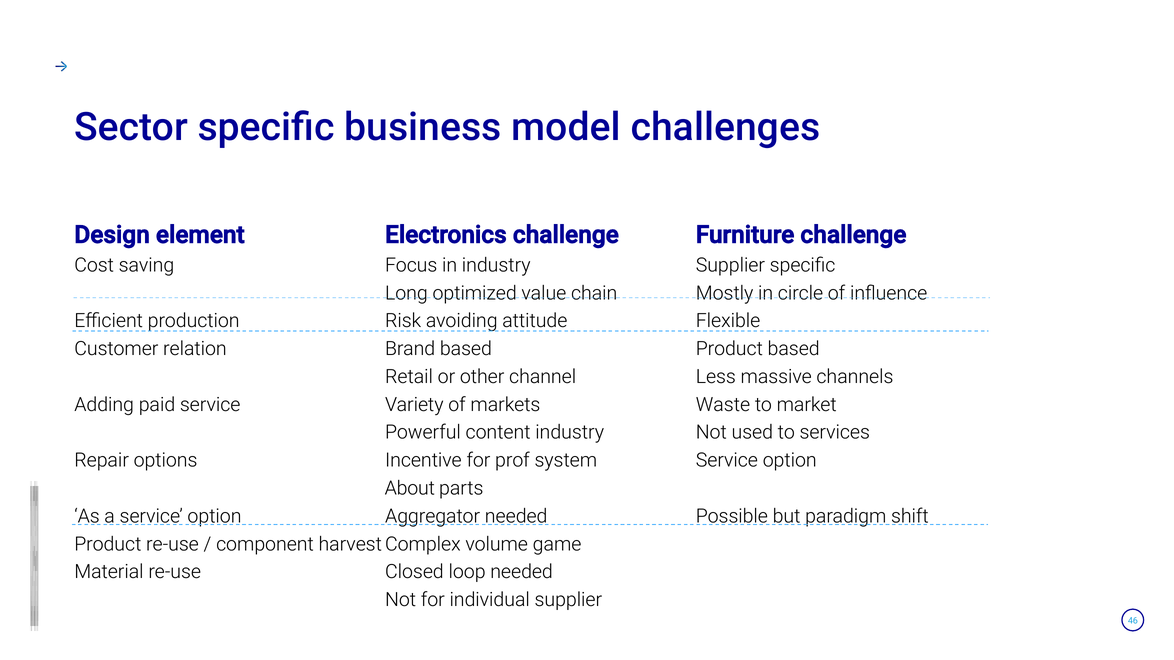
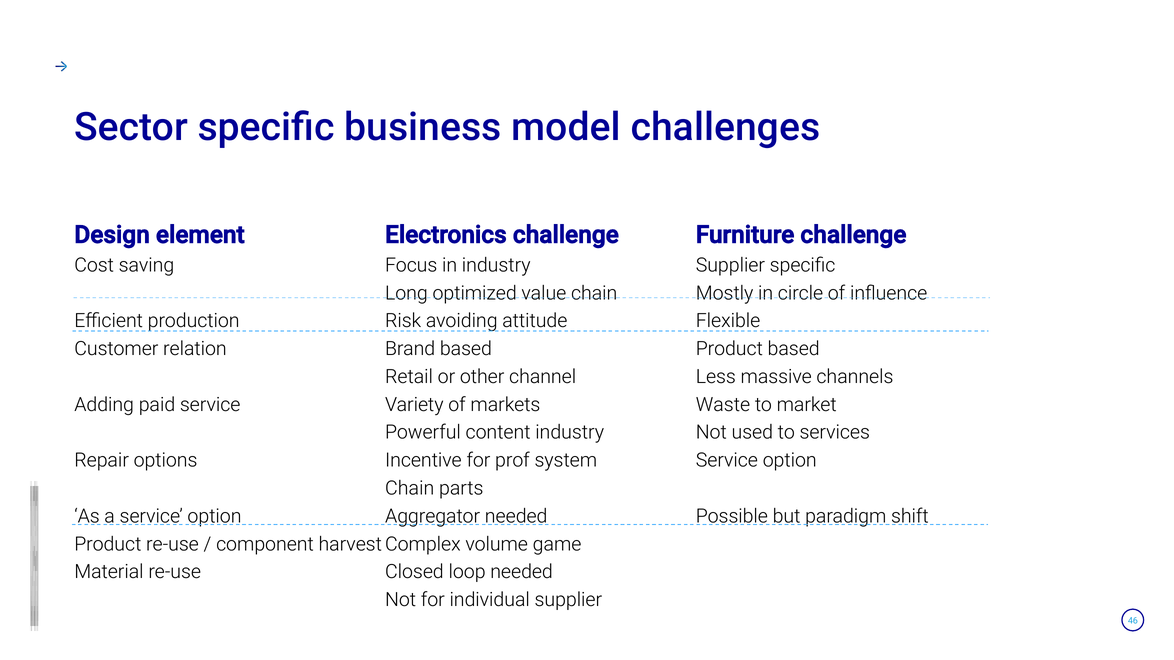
About: About -> Chain (410, 489)
